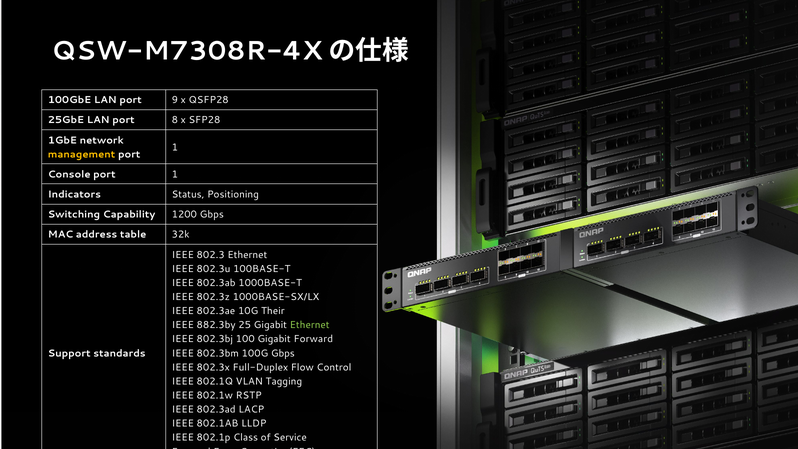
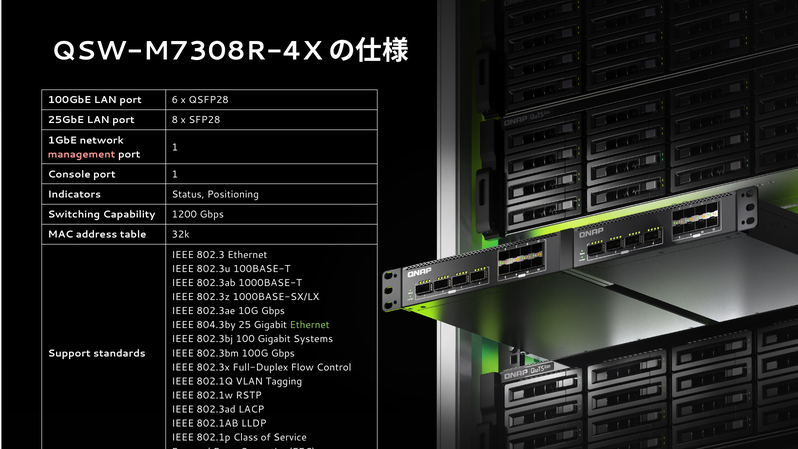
9: 9 -> 6 (175, 100)
management colour: yellow -> pink (82, 154)
10G Their: Their -> Gbps (273, 311)
882.3by: 882.3by -> 804.3by (216, 325)
Gigabit Forward: Forward -> Systems (313, 339)
